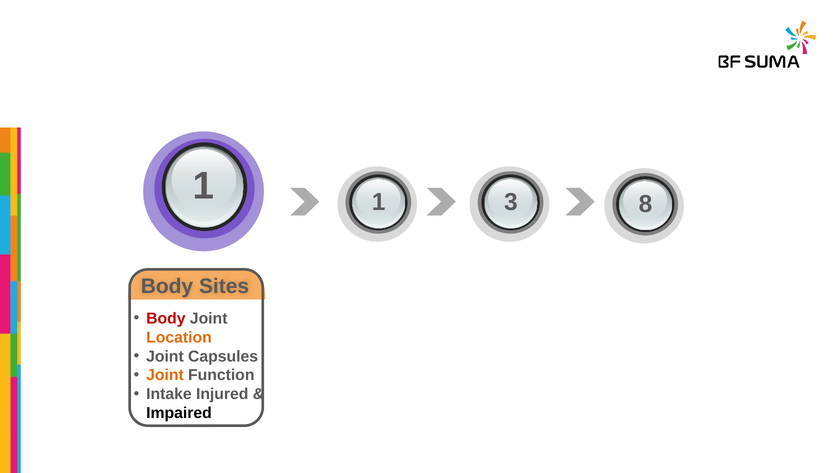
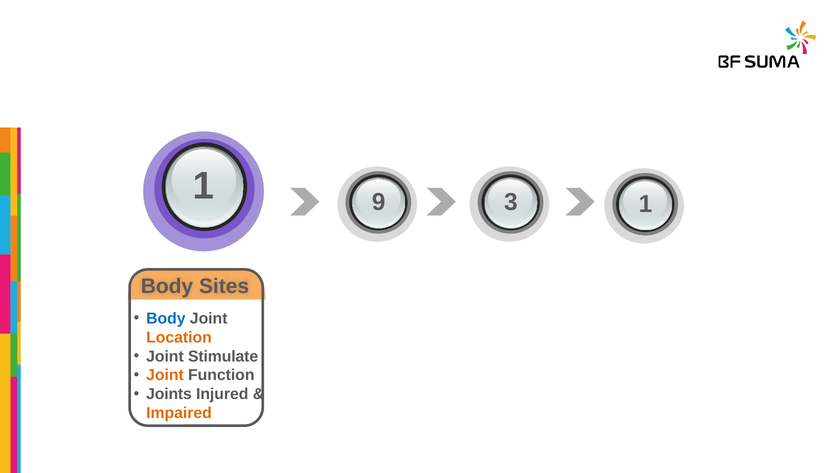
1 1: 1 -> 9 (379, 202)
3 8: 8 -> 1 (646, 204)
Body colour: red -> blue (166, 318)
Capsules: Capsules -> Stimulate (223, 356)
Intake: Intake -> Joints (169, 394)
Impaired colour: black -> orange (179, 413)
